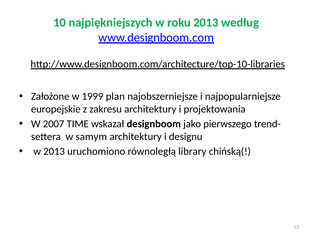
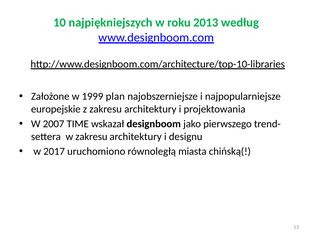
w samym: samym -> zakresu (91, 137)
w 2013: 2013 -> 2017 (54, 152)
library: library -> miasta (192, 152)
